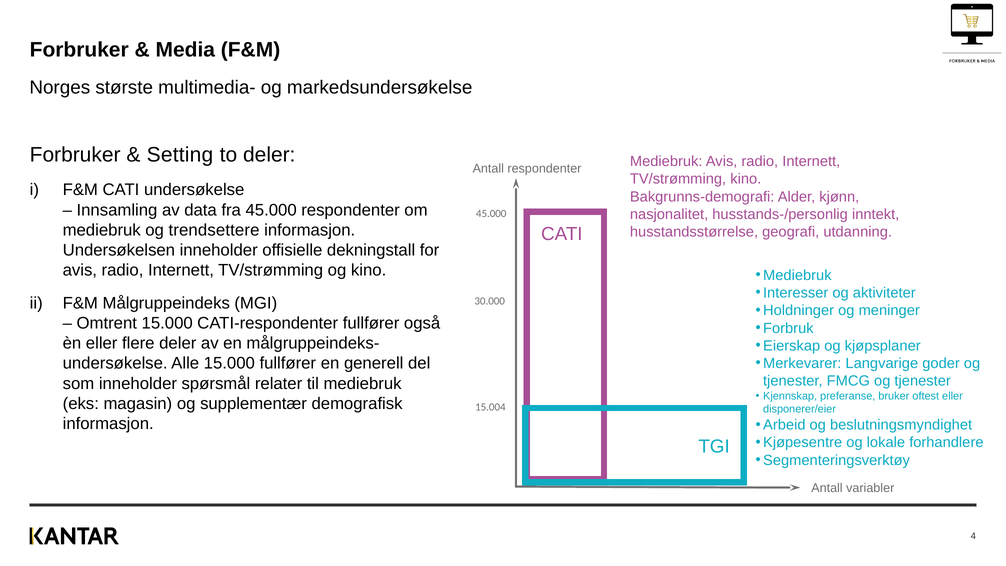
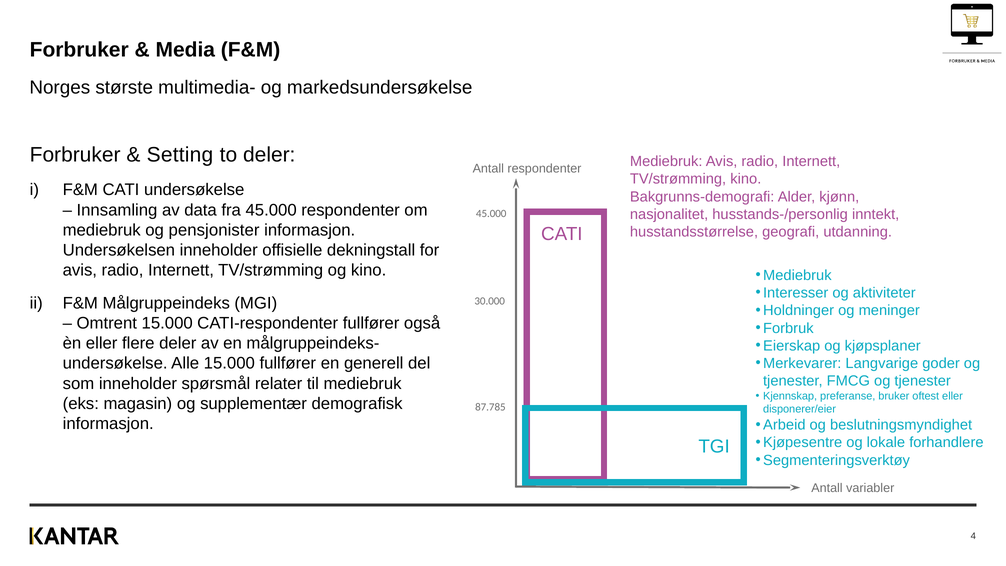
trendsettere: trendsettere -> pensjonister (214, 230)
15.004: 15.004 -> 87.785 (490, 407)
